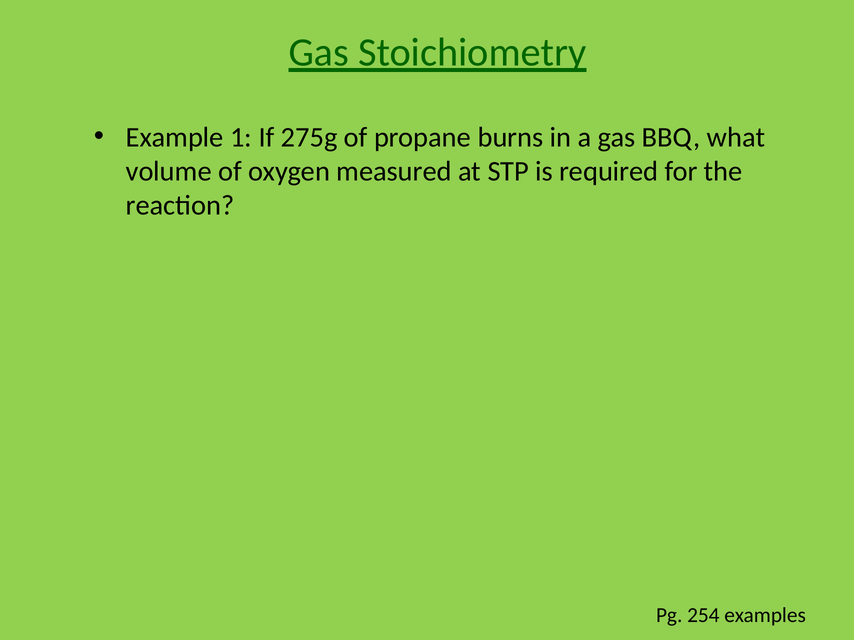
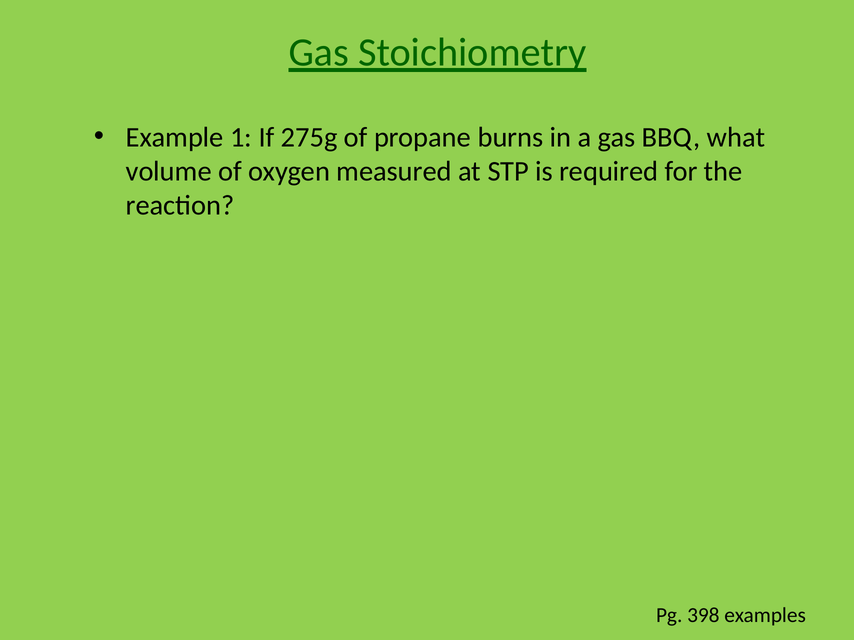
254: 254 -> 398 (703, 616)
